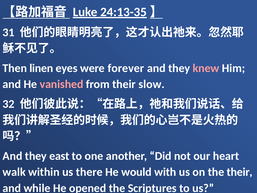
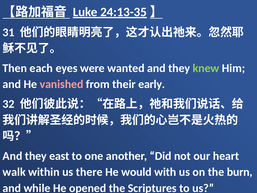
linen: linen -> each (41, 68)
forever: forever -> wanted (126, 68)
knew colour: pink -> light green (206, 68)
slow: slow -> early (152, 84)
the their: their -> burn (240, 172)
